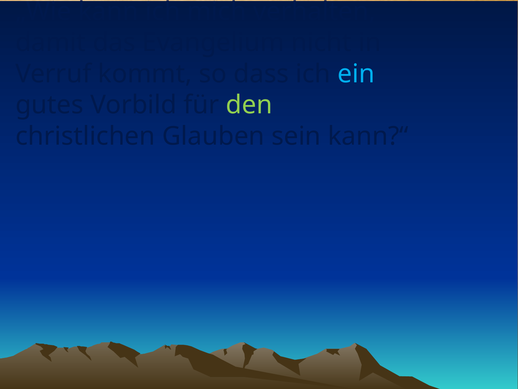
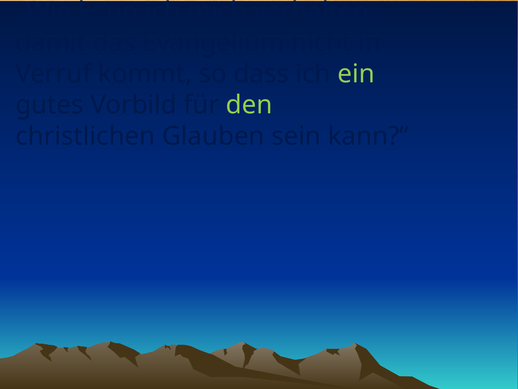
ein colour: light blue -> light green (356, 74)
